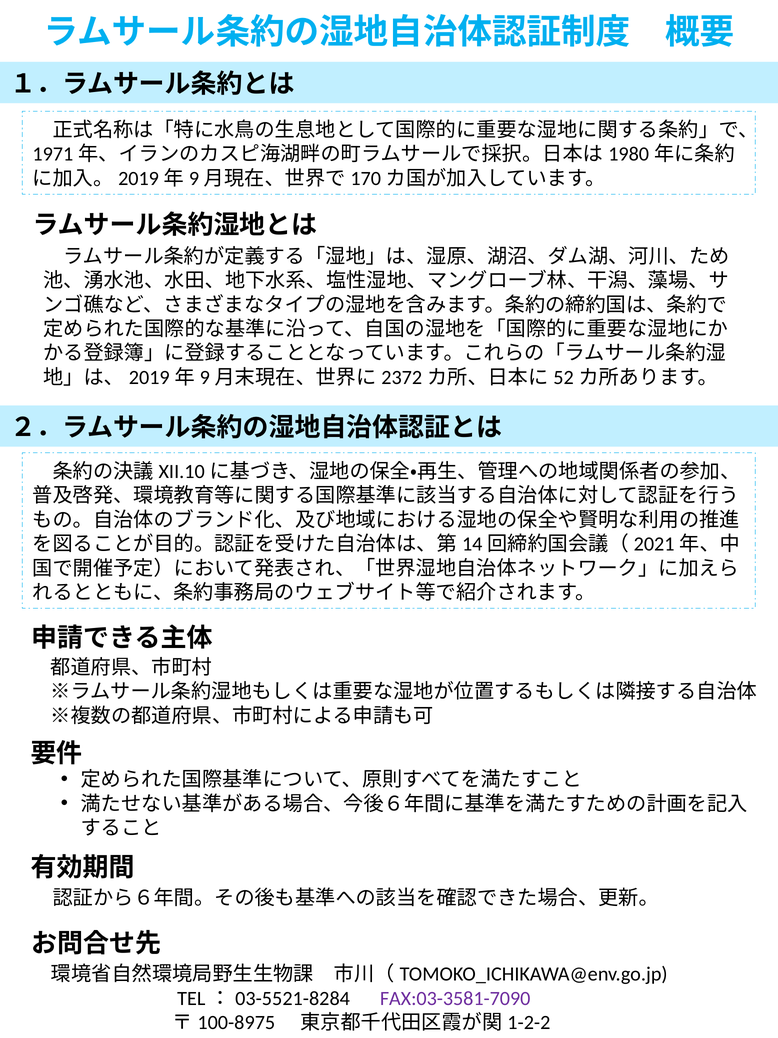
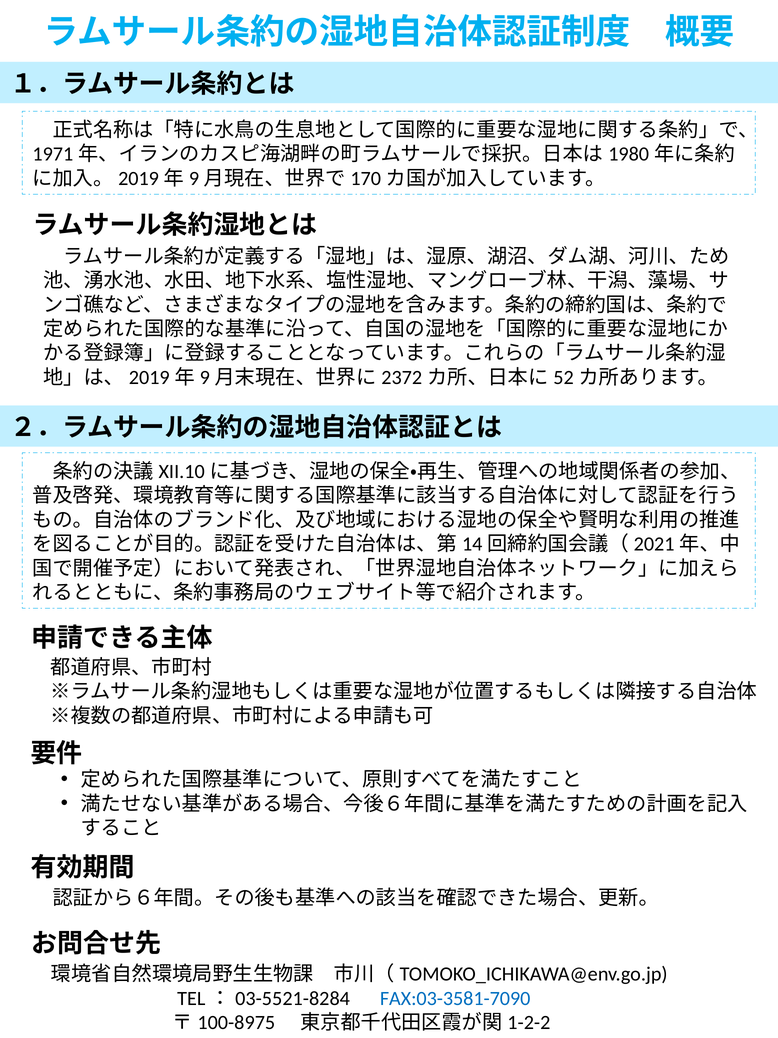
FAX:03-3581-7090 colour: purple -> blue (455, 998)
